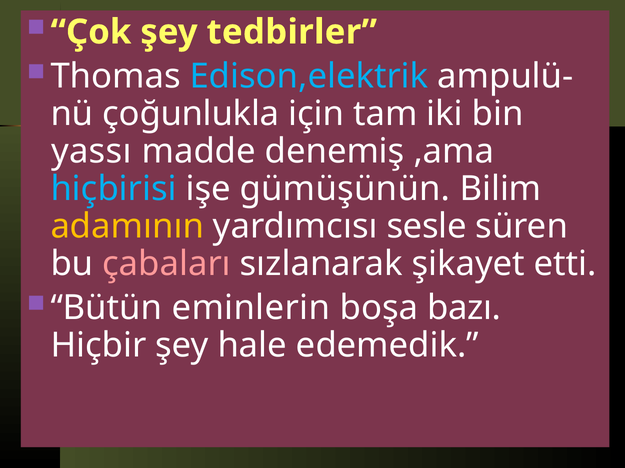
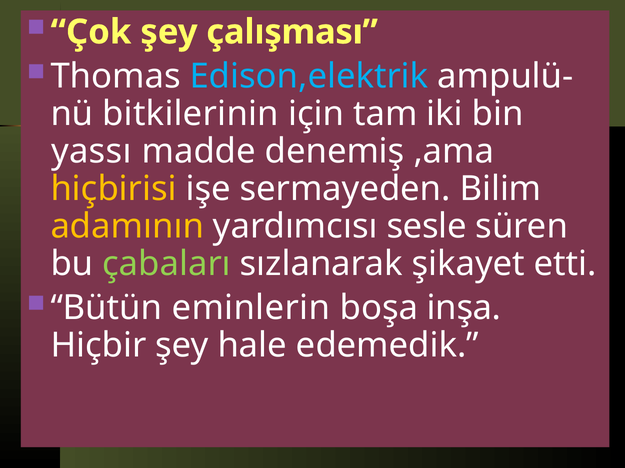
tedbirler: tedbirler -> çalışması (292, 32)
çoğunlukla: çoğunlukla -> bitkilerinin (191, 114)
hiçbirisi colour: light blue -> yellow (114, 189)
gümüşünün: gümüşünün -> sermayeden (345, 189)
çabaları colour: pink -> light green (167, 264)
bazı: bazı -> inşa (464, 308)
